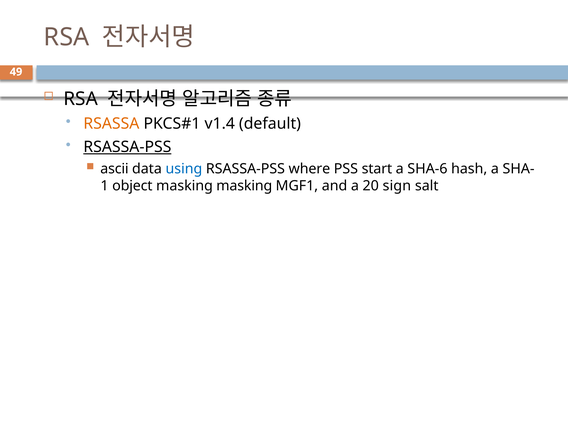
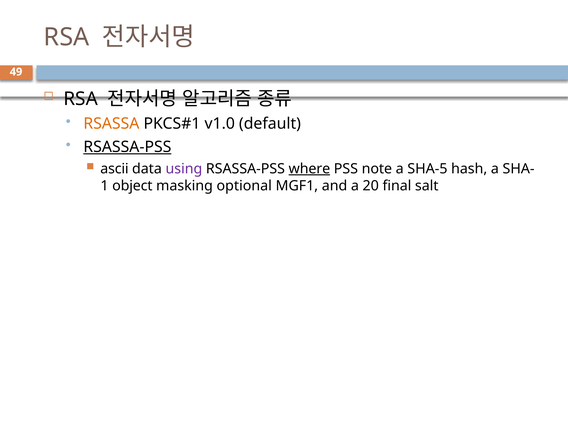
v1.4: v1.4 -> v1.0 (220, 124)
using colour: blue -> purple (184, 169)
where underline: none -> present (309, 169)
start: start -> note (377, 169)
SHA-6: SHA-6 -> SHA-5 (427, 169)
masking masking: masking -> optional (244, 186)
sign: sign -> final (397, 186)
